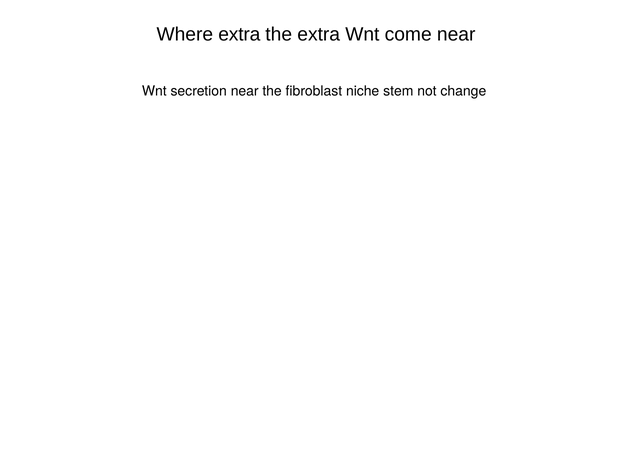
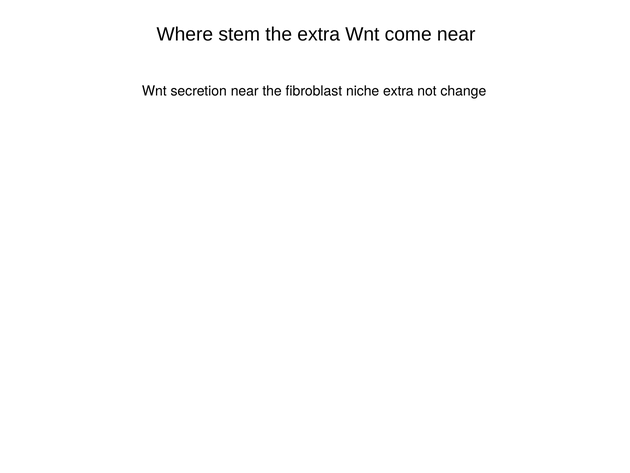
Where extra: extra -> stem (239, 34)
niche stem: stem -> extra (398, 91)
